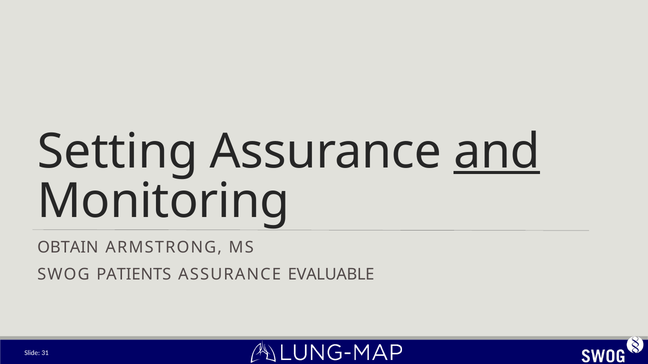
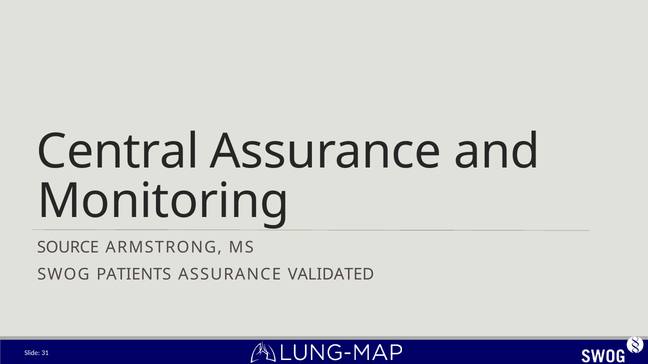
Setting: Setting -> Central (118, 152)
and underline: present -> none (497, 152)
OBTAIN: OBTAIN -> SOURCE (68, 248)
EVALUABLE: EVALUABLE -> VALIDATED (331, 275)
